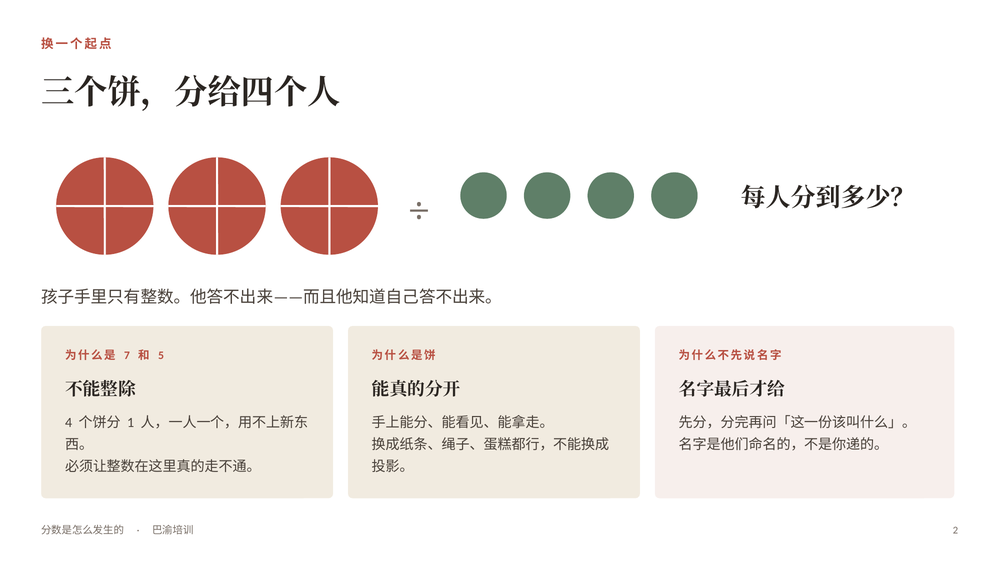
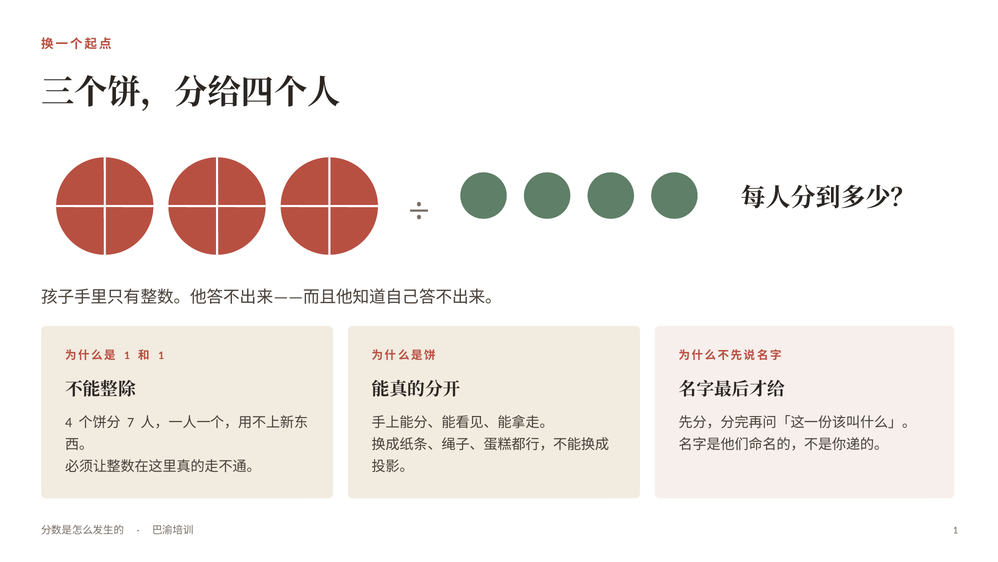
7: 7 -> 1 (127, 355)
5: 5 -> 1 (161, 355)
1: 1 -> 7 (131, 422)
2: 2 -> 1 (955, 530)
